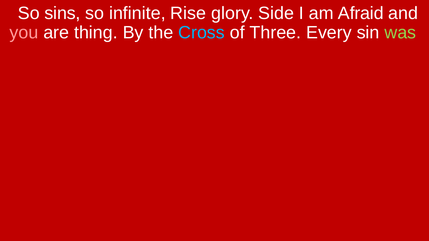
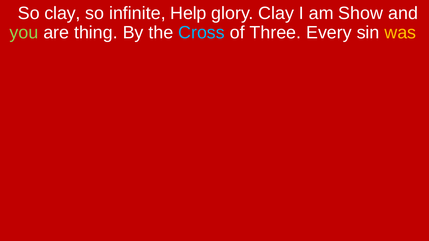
So sins: sins -> clay (63, 13)
Rise: Rise -> Help (188, 13)
glory Side: Side -> Clay (276, 13)
Afraid: Afraid -> Show (361, 13)
you colour: pink -> light green (24, 33)
was colour: light green -> yellow (400, 33)
